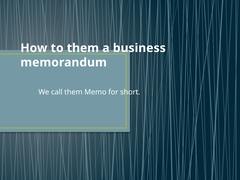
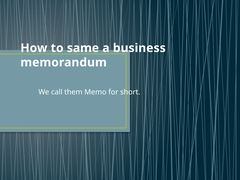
to them: them -> same (83, 48)
